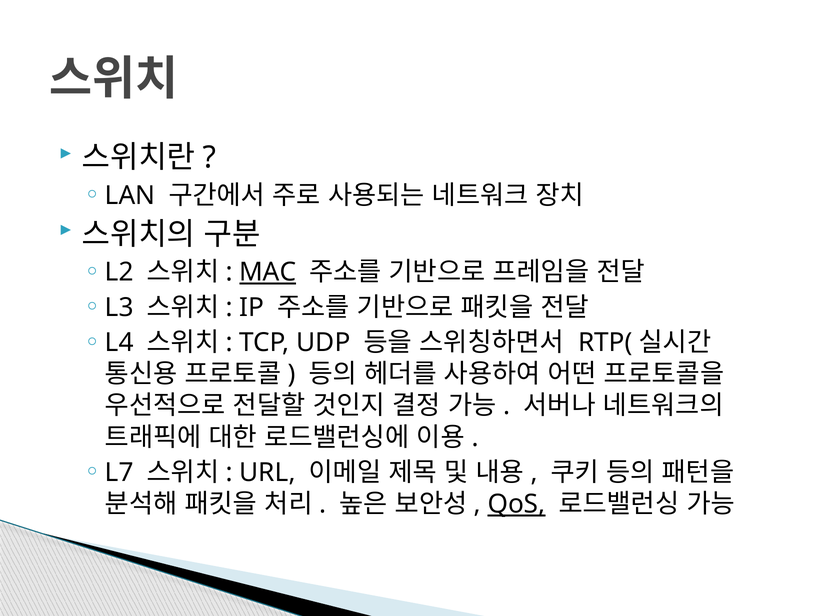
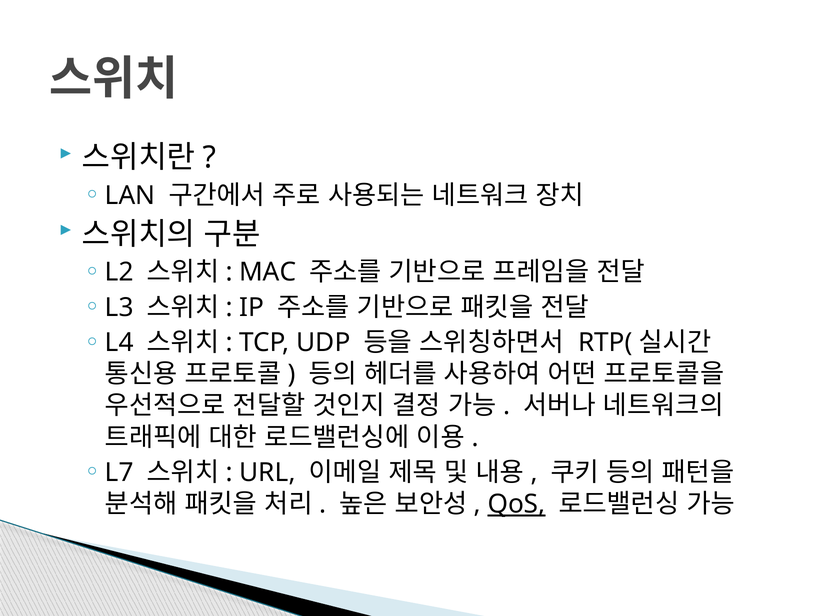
MAC underline: present -> none (268, 272)
